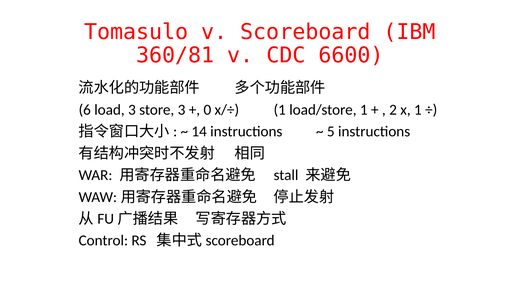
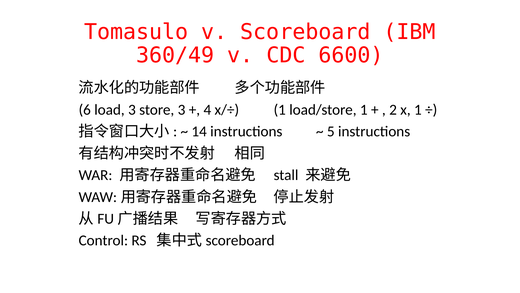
360/81: 360/81 -> 360/49 (175, 55)
0: 0 -> 4 (207, 110)
